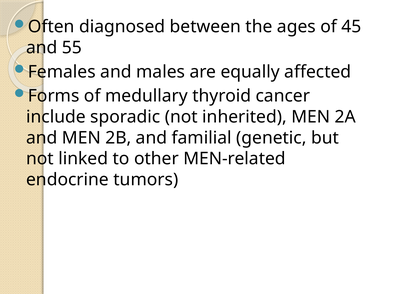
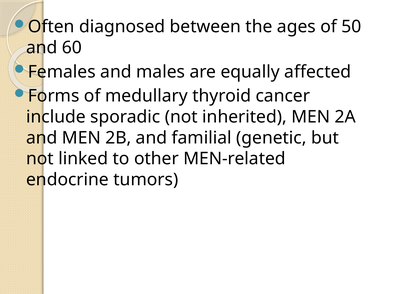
45: 45 -> 50 (351, 27)
55: 55 -> 60 (72, 48)
